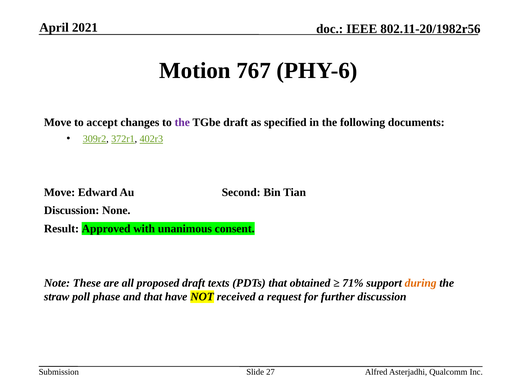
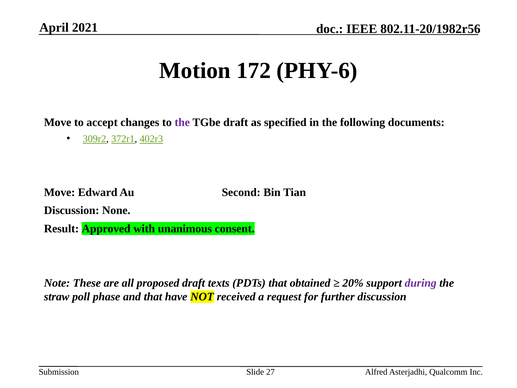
767: 767 -> 172 (254, 70)
71%: 71% -> 20% (353, 283)
during colour: orange -> purple (421, 283)
